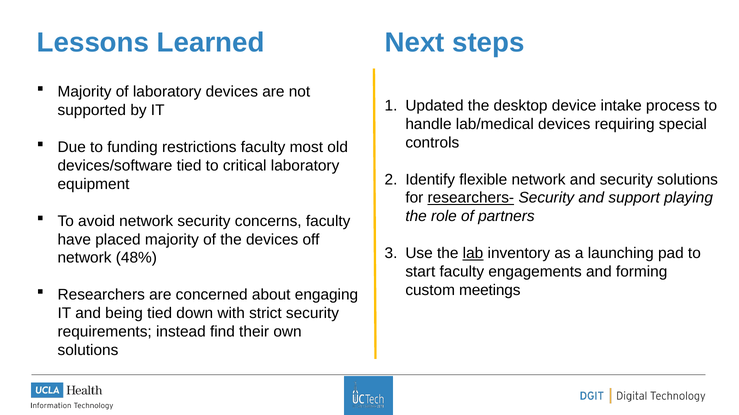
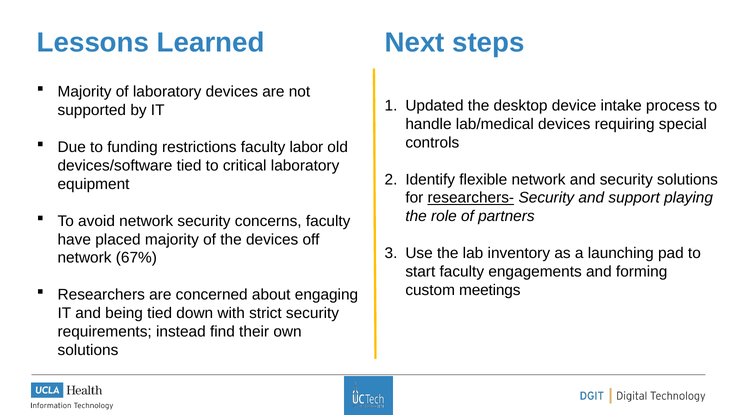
most: most -> labor (306, 147)
lab underline: present -> none (473, 254)
48%: 48% -> 67% (136, 258)
